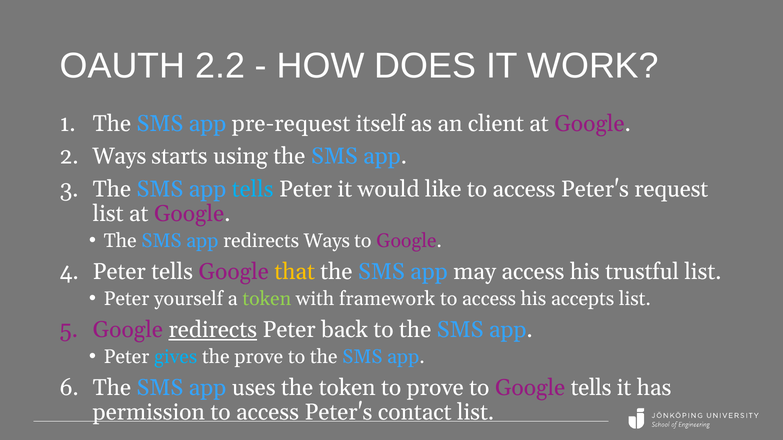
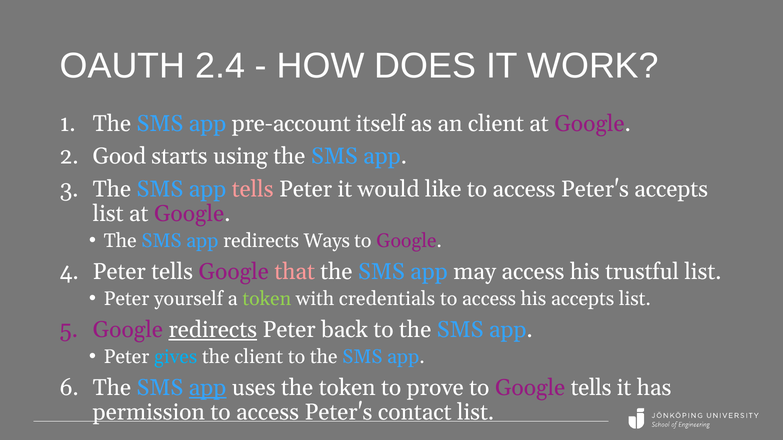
2.2: 2.2 -> 2.4 (220, 66)
pre-request: pre-request -> pre-account (291, 124)
Ways: Ways -> Good (119, 157)
tells colour: light blue -> pink (253, 189)
Peter's request: request -> accepts (671, 189)
that colour: yellow -> pink (295, 272)
framework: framework -> credentials (387, 299)
the prove: prove -> client (259, 357)
app underline: none -> present (208, 388)
